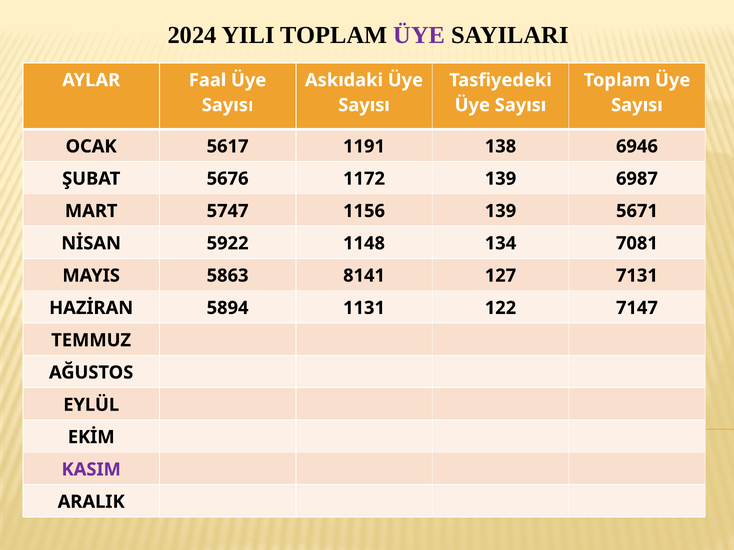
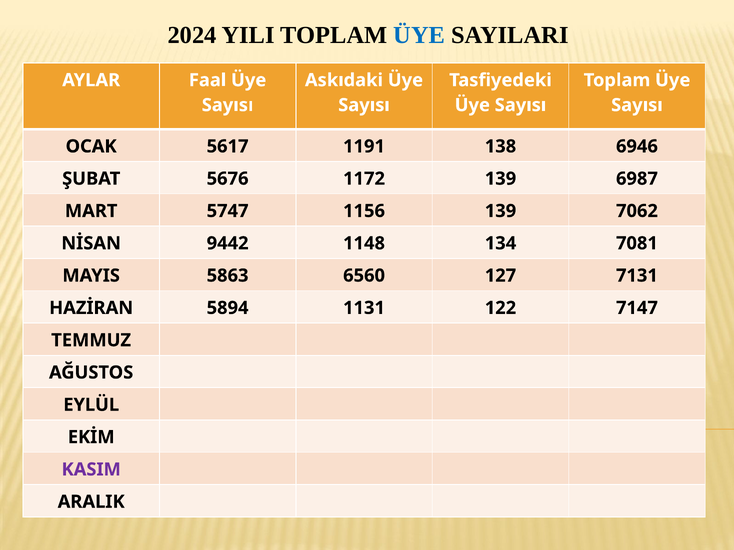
ÜYE colour: purple -> blue (419, 35)
5671: 5671 -> 7062 (637, 211)
5922: 5922 -> 9442 (228, 244)
8141: 8141 -> 6560 (364, 276)
